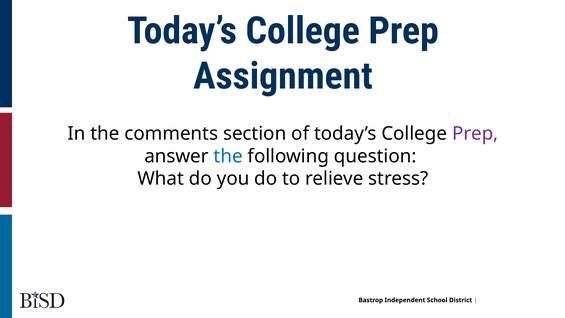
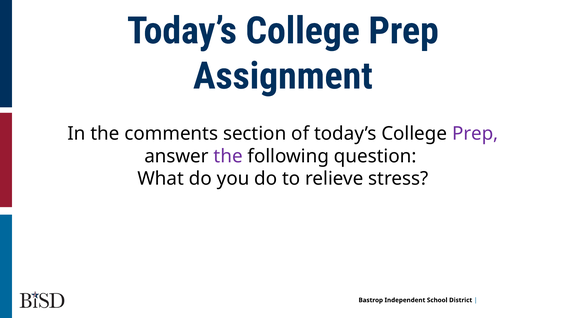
the colour: blue -> purple (228, 156)
